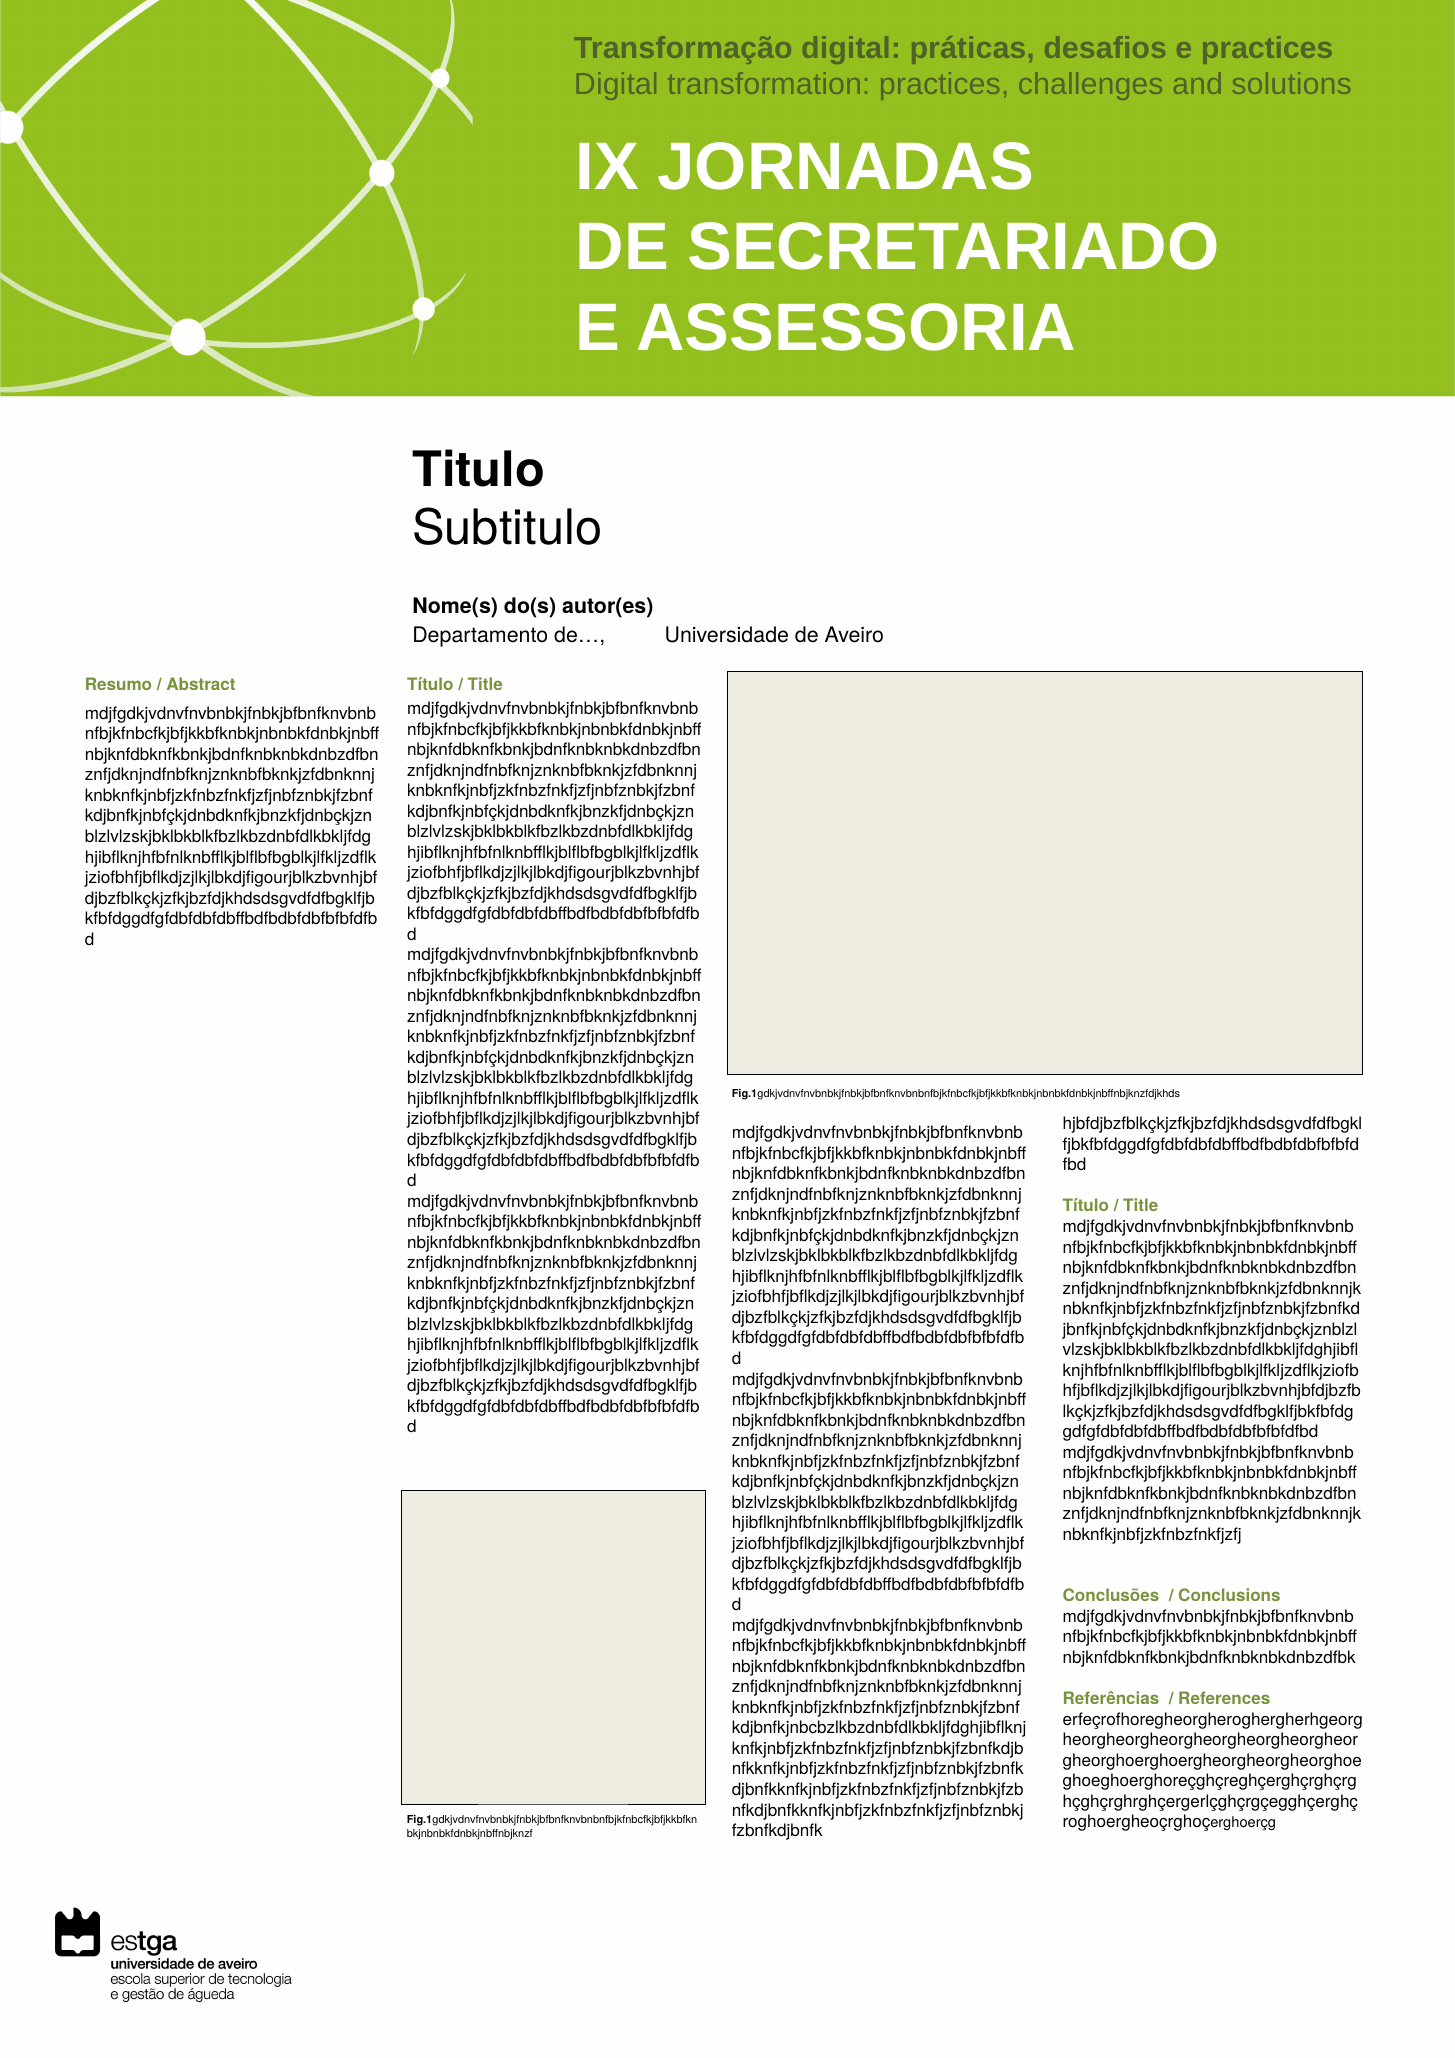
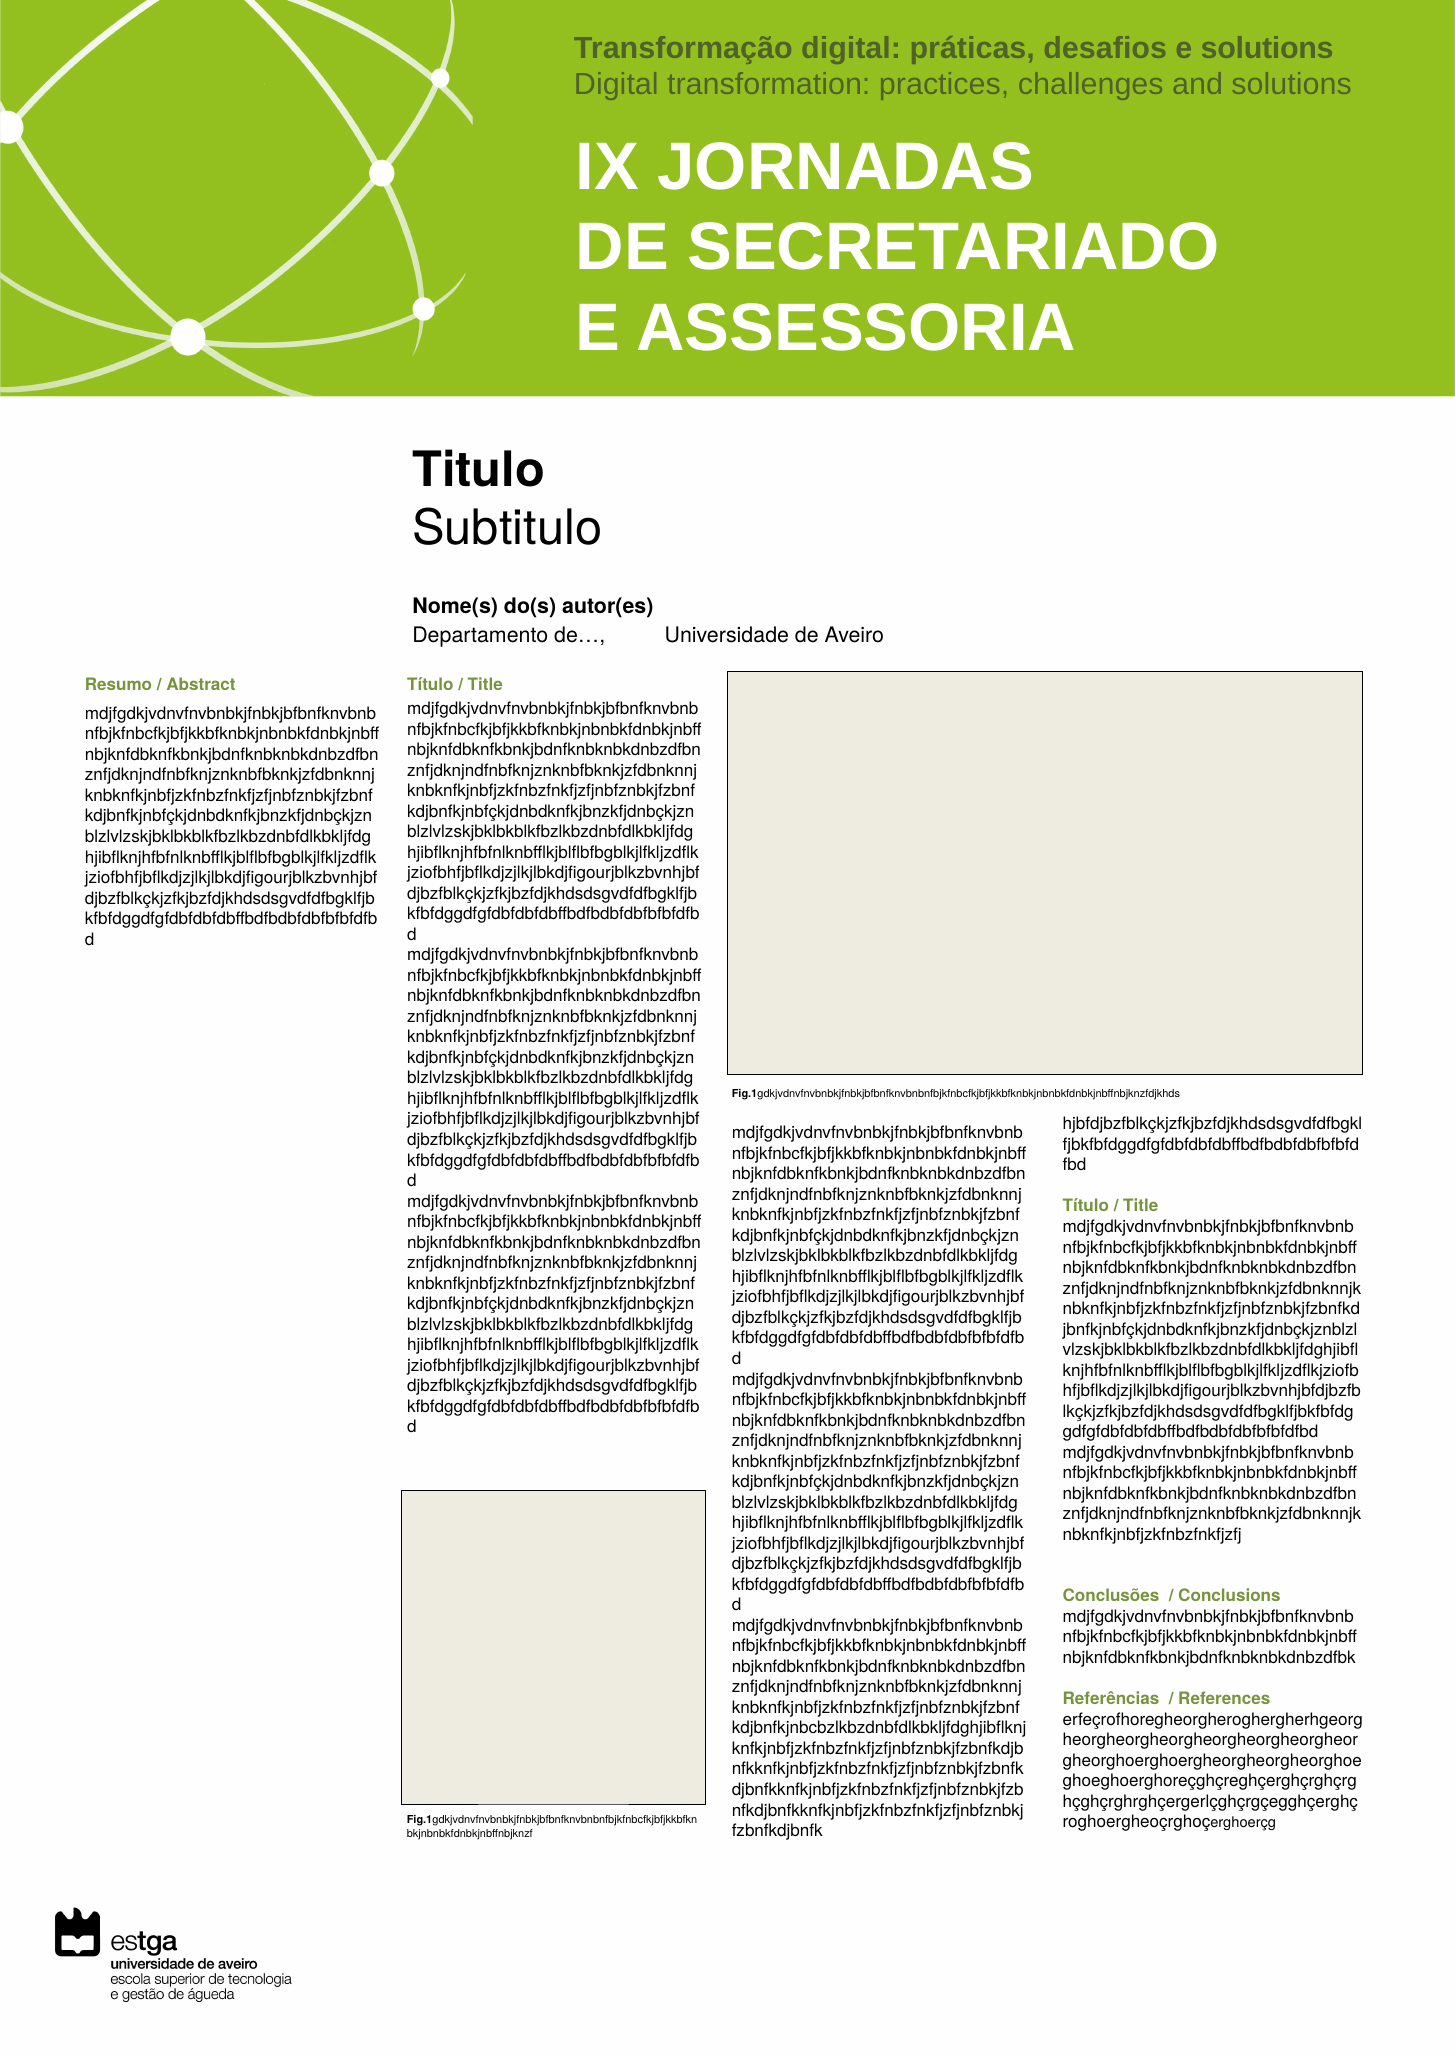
e practices: practices -> solutions (1267, 48)
